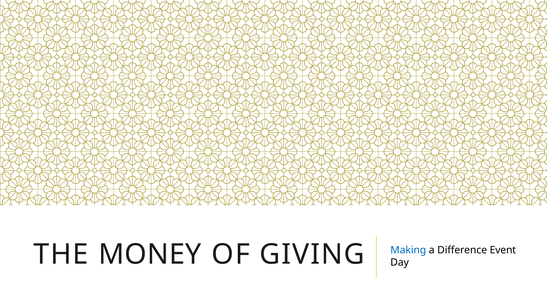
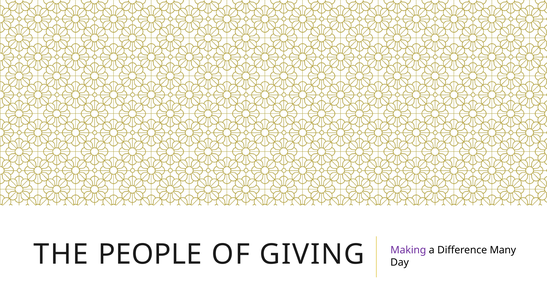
MONEY: MONEY -> PEOPLE (150, 254)
Making colour: blue -> purple (408, 250)
Event: Event -> Many (503, 250)
